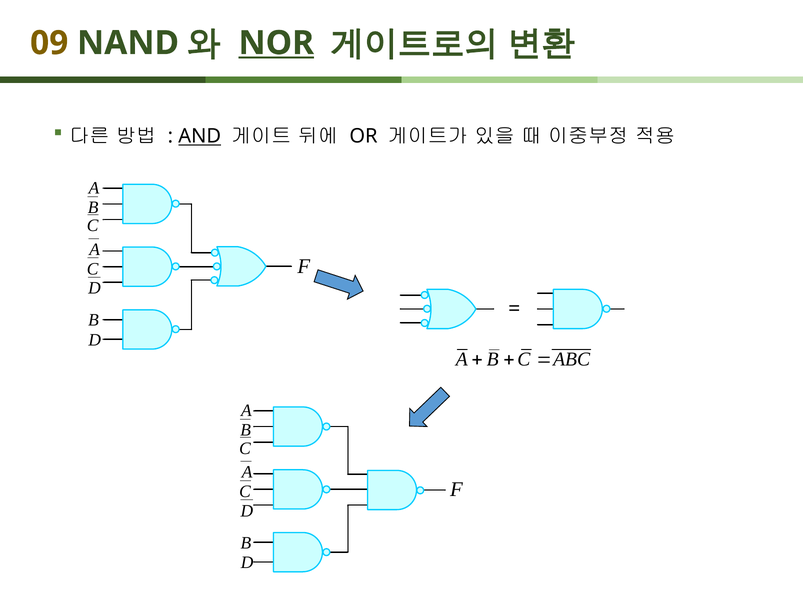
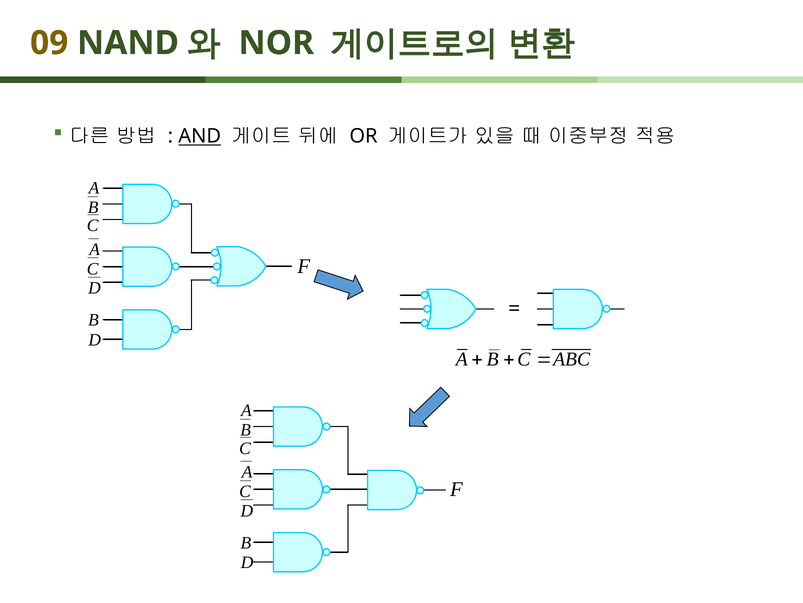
NOR underline: present -> none (276, 43)
